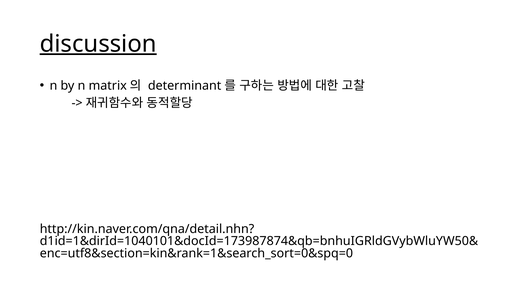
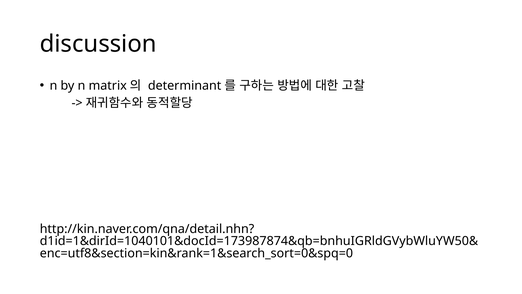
discussion underline: present -> none (98, 44)
